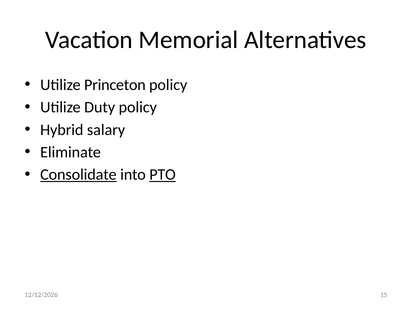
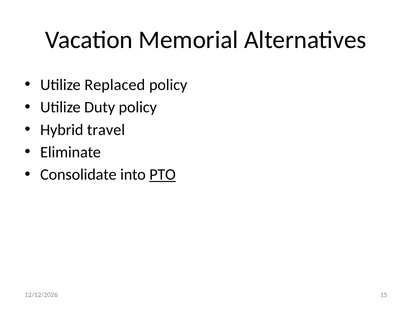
Princeton: Princeton -> Replaced (115, 85)
salary: salary -> travel (106, 130)
Consolidate underline: present -> none (78, 175)
